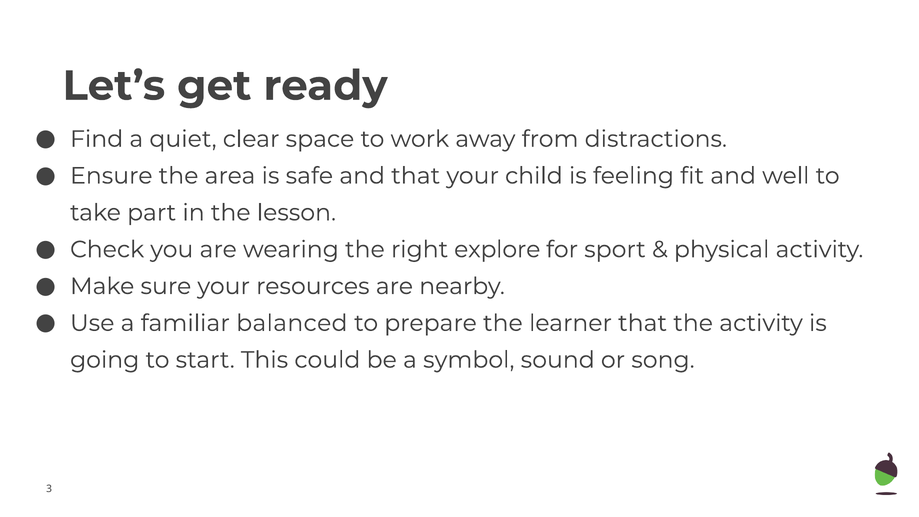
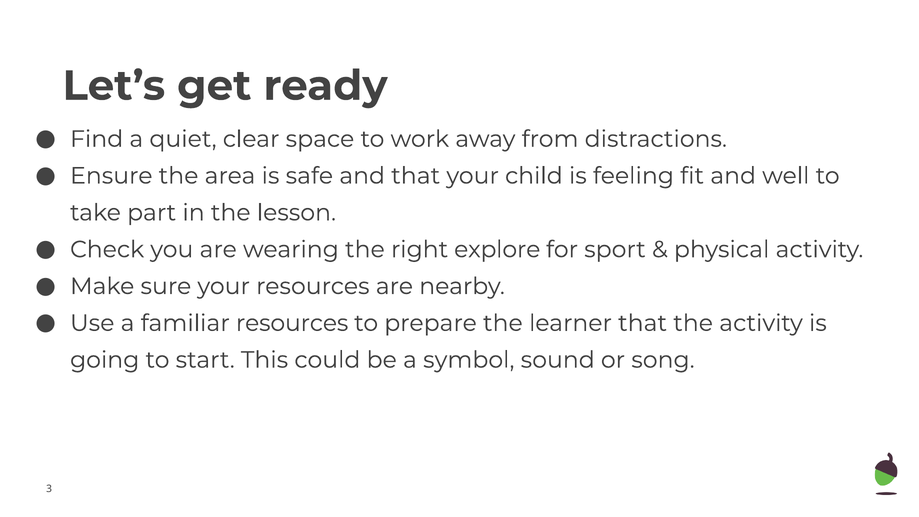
familiar balanced: balanced -> resources (292, 323)
